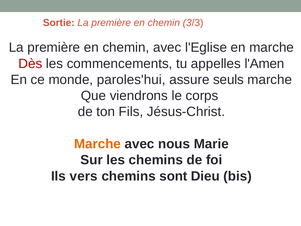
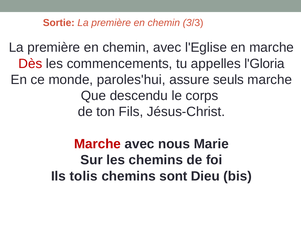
l'Amen: l'Amen -> l'Gloria (264, 64)
viendrons: viendrons -> descendu (139, 96)
Marche colour: orange -> red (98, 144)
vers: vers -> tolis (84, 176)
